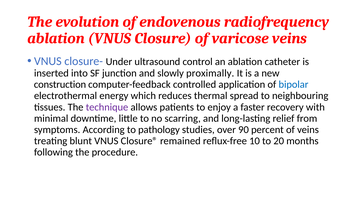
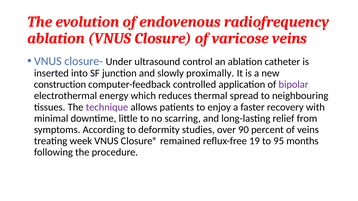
bipolar colour: blue -> purple (294, 85)
pathology: pathology -> deformity (159, 130)
blunt: blunt -> week (81, 141)
10: 10 -> 19 (255, 141)
20: 20 -> 95 (279, 141)
